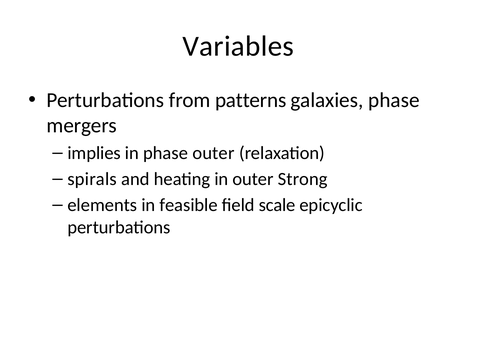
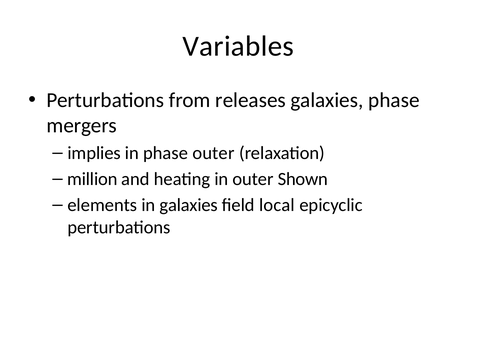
patterns: patterns -> releases (251, 100)
spirals: spirals -> million (92, 179)
Strong: Strong -> Shown (303, 179)
in feasible: feasible -> galaxies (189, 205)
scale: scale -> local (277, 205)
